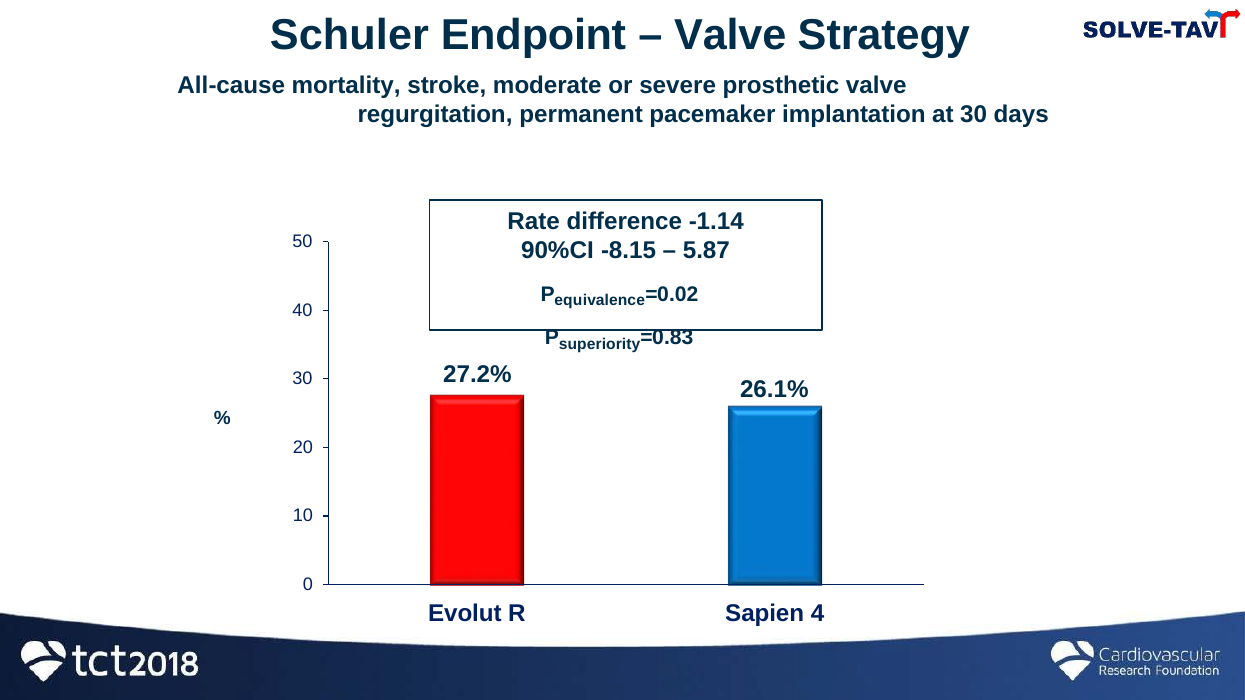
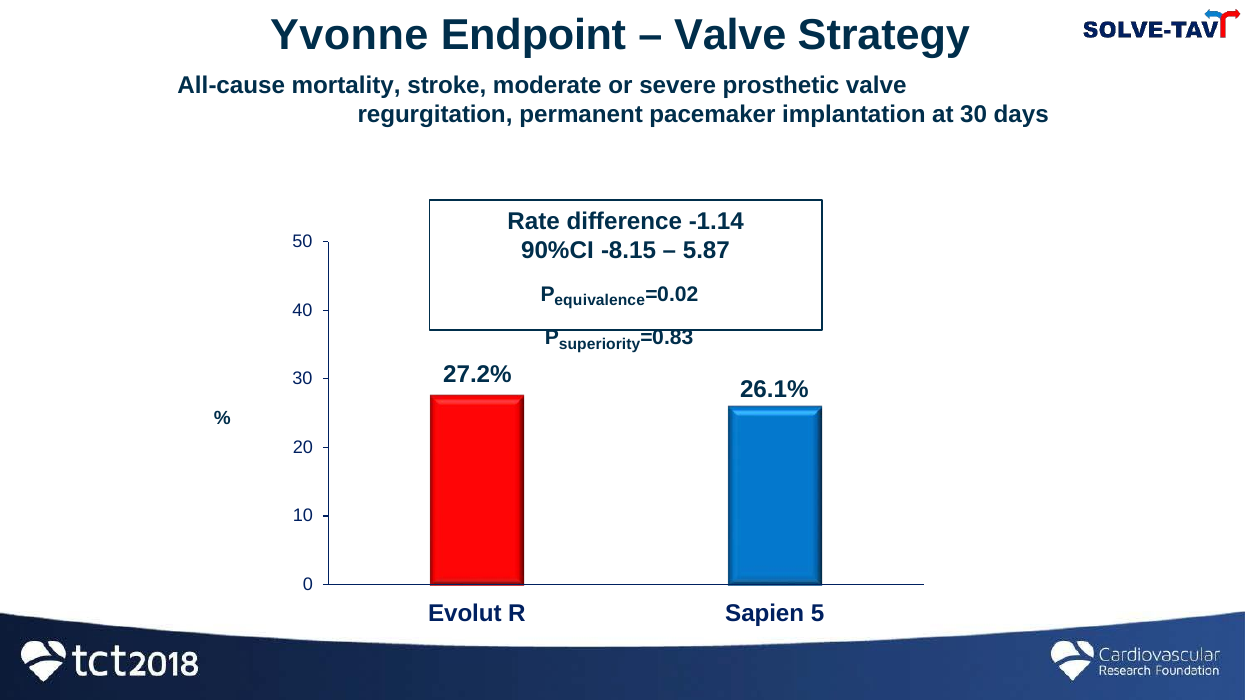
Schuler: Schuler -> Yvonne (349, 35)
4: 4 -> 5 (817, 614)
